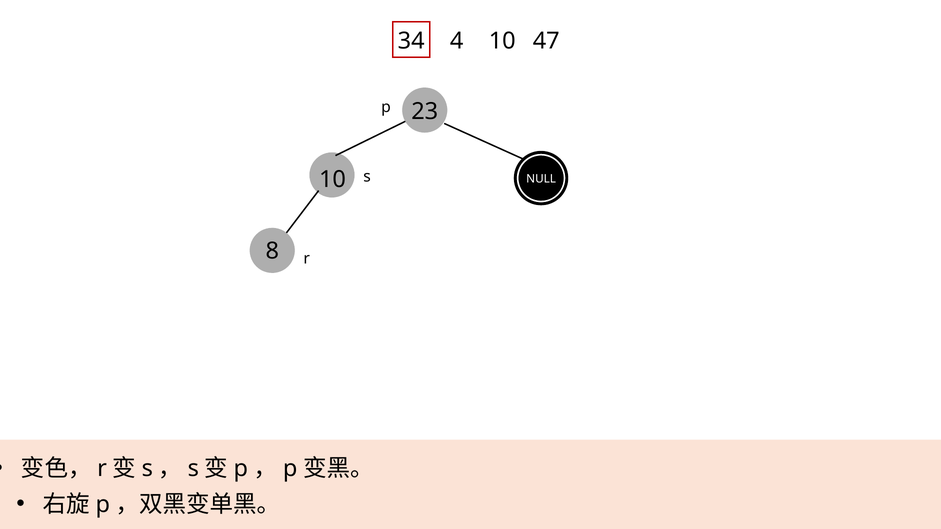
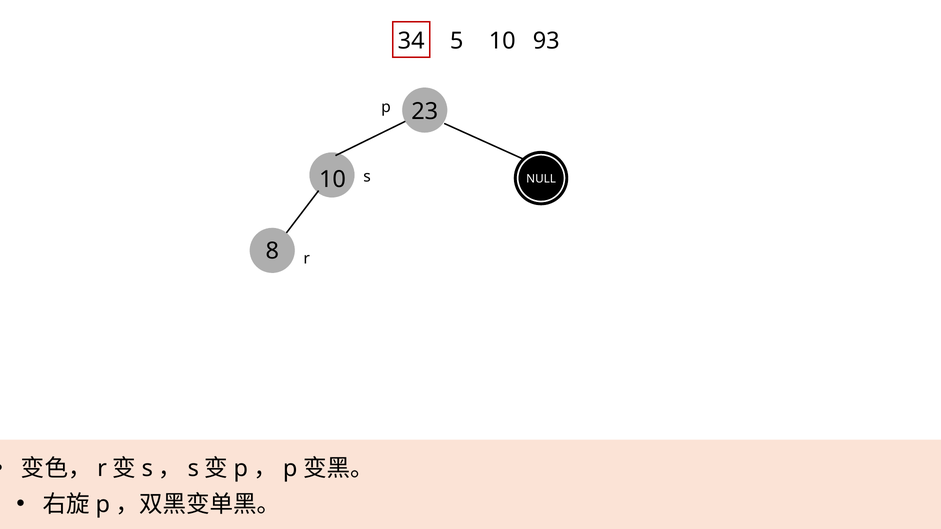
4: 4 -> 5 (457, 41)
47: 47 -> 93 (546, 41)
